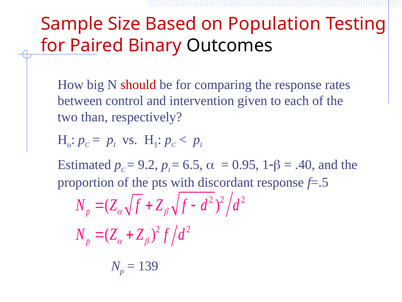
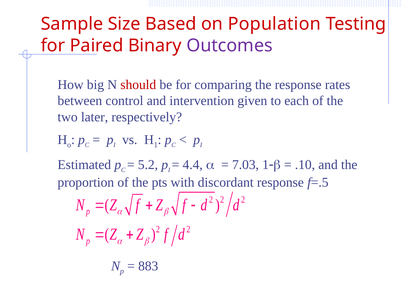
Outcomes colour: black -> purple (230, 45)
than: than -> later (95, 117)
9.2: 9.2 -> 5.2 (148, 165)
6.5: 6.5 -> 4.4 (193, 165)
0.95: 0.95 -> 7.03 (245, 165)
.40: .40 -> .10 (305, 165)
139: 139 -> 883 (148, 266)
